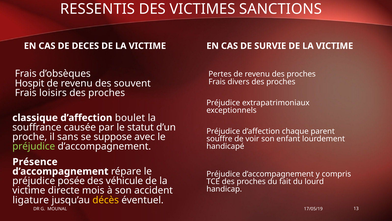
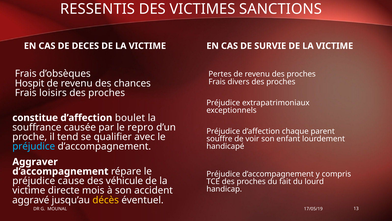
souvent: souvent -> chances (132, 83)
classique: classique -> constitue (35, 118)
statut: statut -> repro (140, 127)
sans: sans -> tend (68, 137)
suppose: suppose -> qualifier (113, 137)
préjudice colour: light green -> light blue (34, 146)
Présence: Présence -> Aggraver (35, 162)
posée: posée -> cause (71, 181)
ligature: ligature -> aggravé (31, 200)
